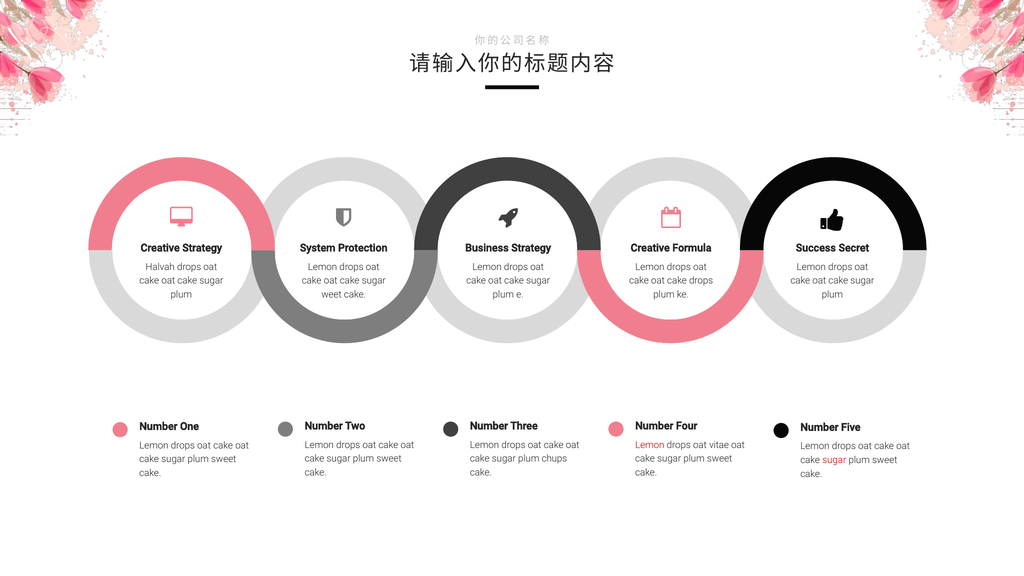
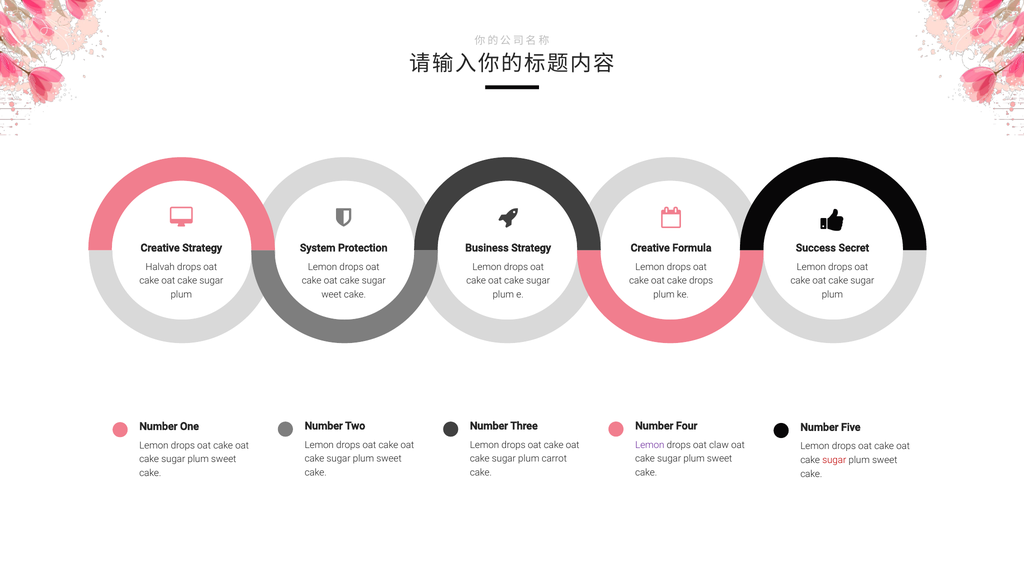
Lemon colour: red -> purple (650, 445)
vitae: vitae -> claw (719, 445)
chups: chups -> carrot (554, 459)
